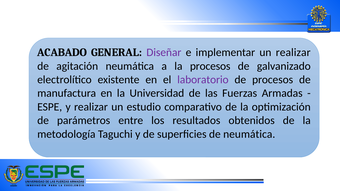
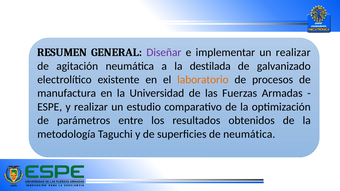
ACABADO: ACABADO -> RESUMEN (62, 53)
la procesos: procesos -> destilada (210, 66)
laboratorio colour: purple -> orange (203, 80)
